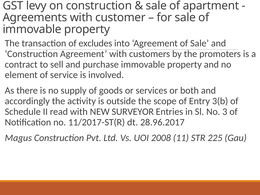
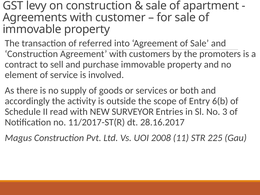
excludes: excludes -> referred (95, 43)
3(b: 3(b -> 6(b (220, 101)
28.96.2017: 28.96.2017 -> 28.16.2017 (162, 122)
